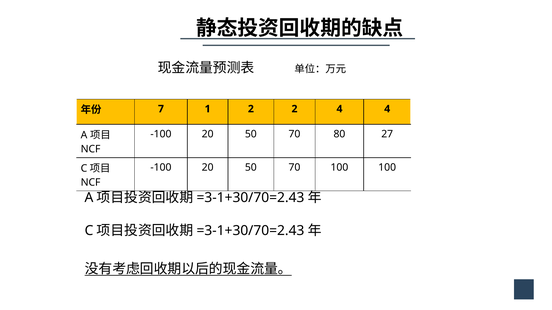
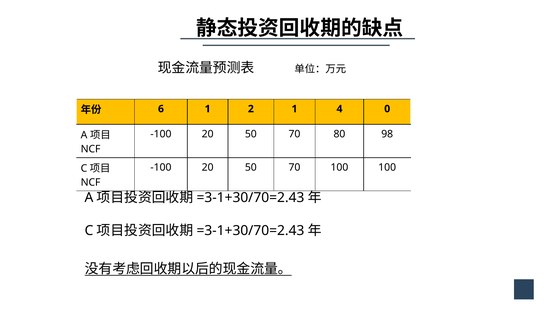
7: 7 -> 6 (161, 109)
2 2: 2 -> 1 (295, 109)
4 4: 4 -> 0 (387, 109)
27: 27 -> 98 (387, 134)
